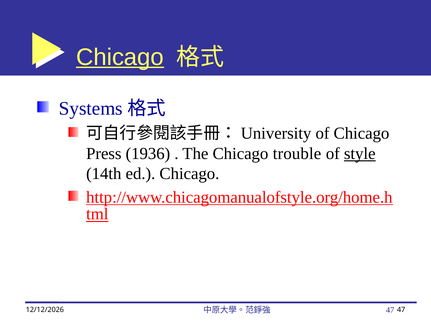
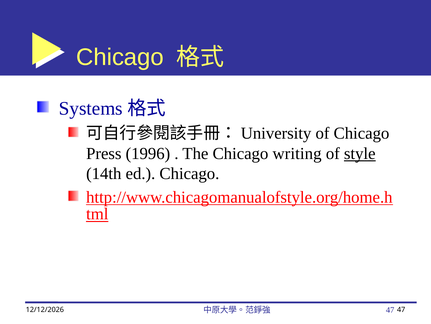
Chicago underline: present -> none (120, 57)
1936: 1936 -> 1996 (148, 153)
trouble: trouble -> writing (297, 153)
